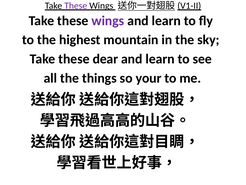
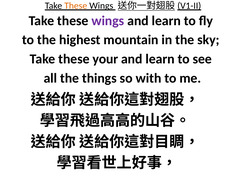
These colour: purple -> orange (76, 6)
dear: dear -> your (105, 59)
your: your -> with (149, 78)
